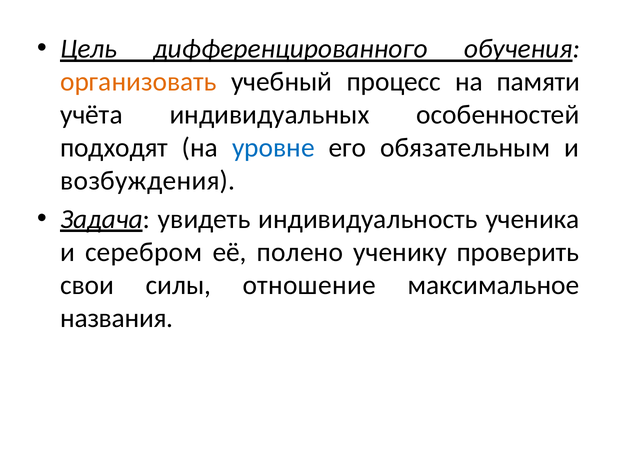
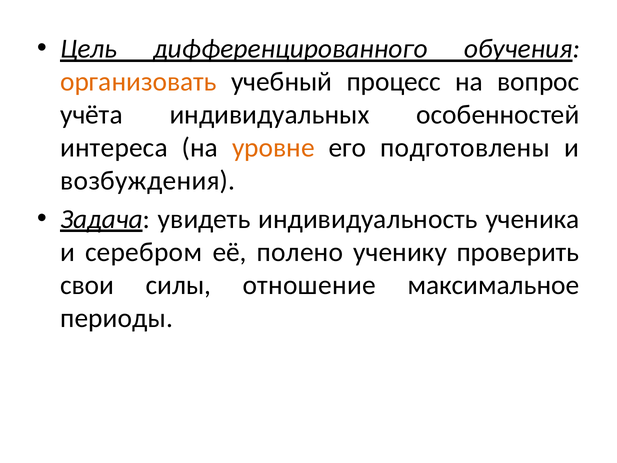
памяти: памяти -> вопрос (538, 82)
подходят: подходят -> интереса (114, 148)
уровне colour: blue -> orange (273, 148)
обязательным: обязательным -> подготовлены (465, 148)
названия: названия -> периоды (117, 318)
